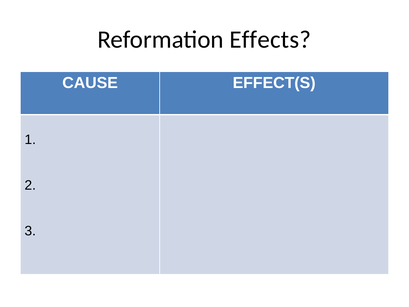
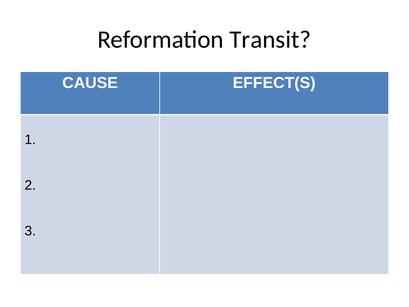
Effects: Effects -> Transit (270, 40)
